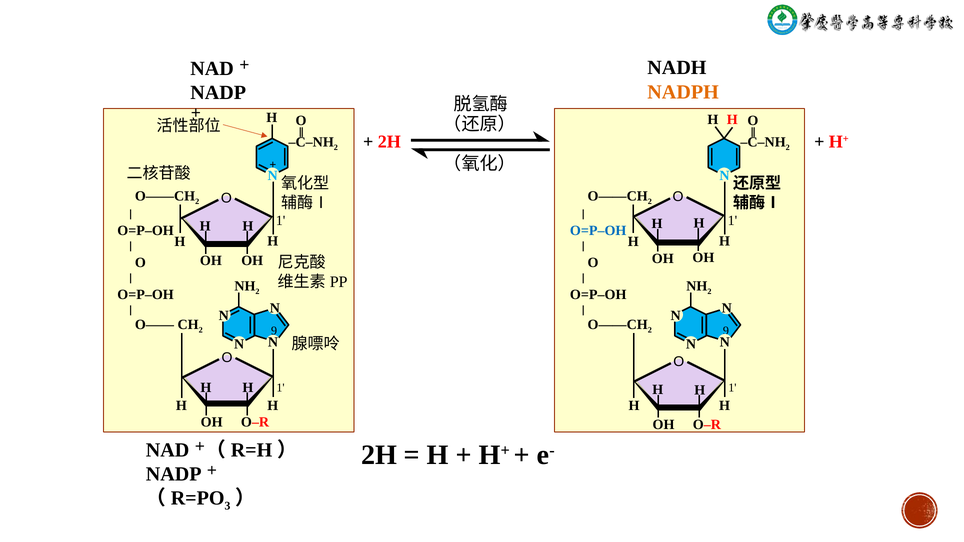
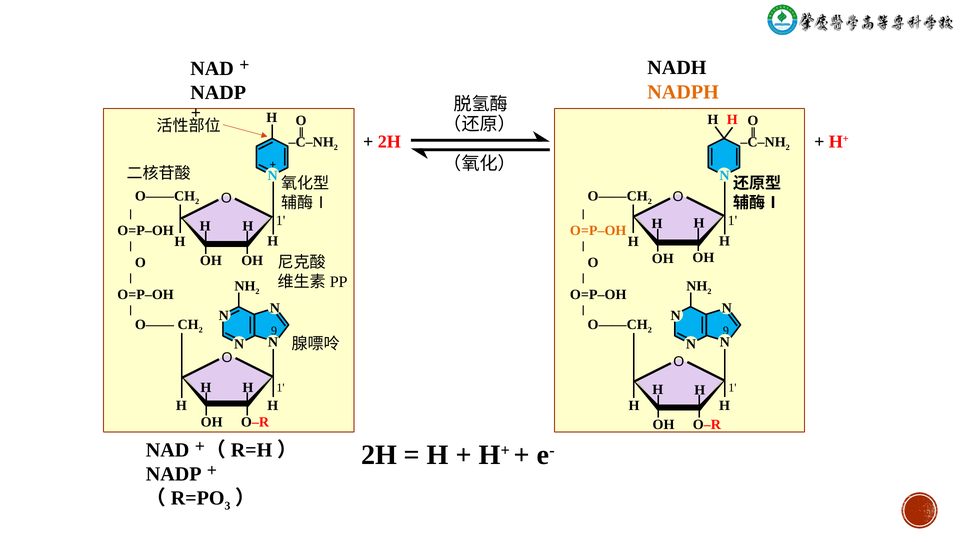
O=P‒OH colour: blue -> orange (598, 231)
